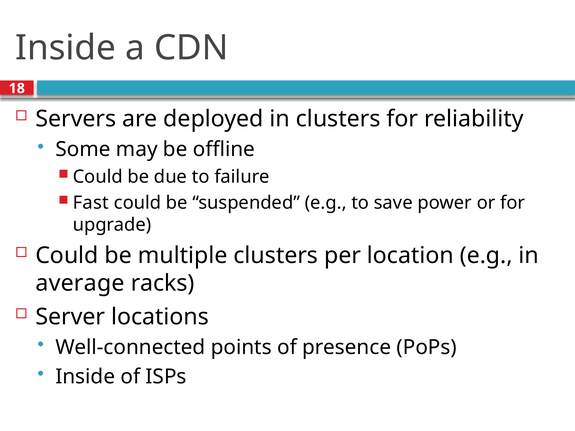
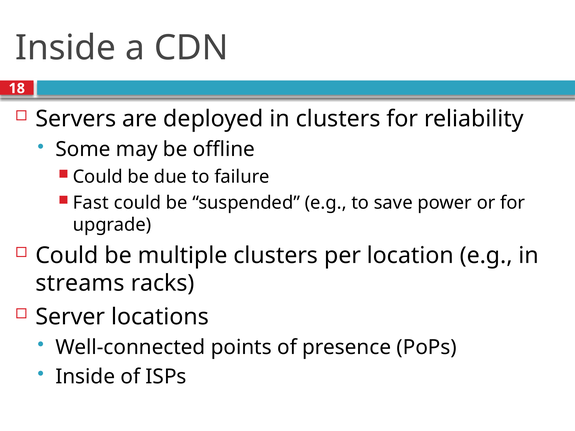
average: average -> streams (80, 284)
